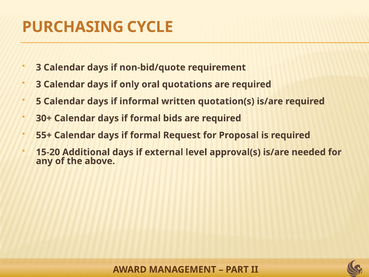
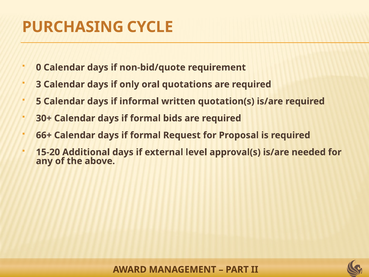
3: 3 -> 0 (39, 67)
55+: 55+ -> 66+ (44, 135)
